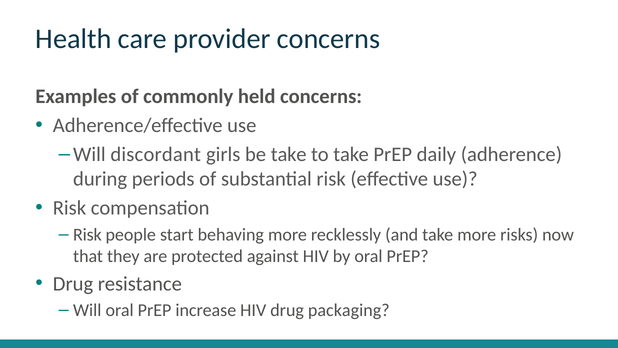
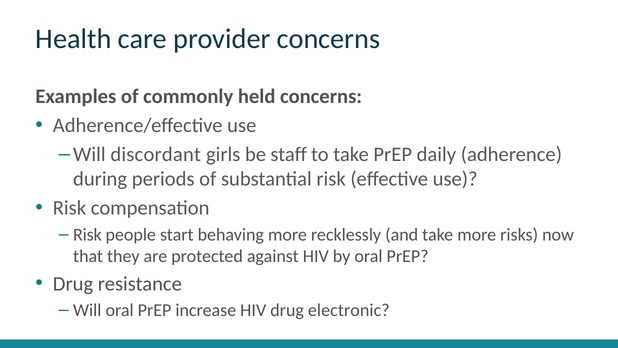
be take: take -> staff (289, 154)
packaging: packaging -> electronic (349, 310)
